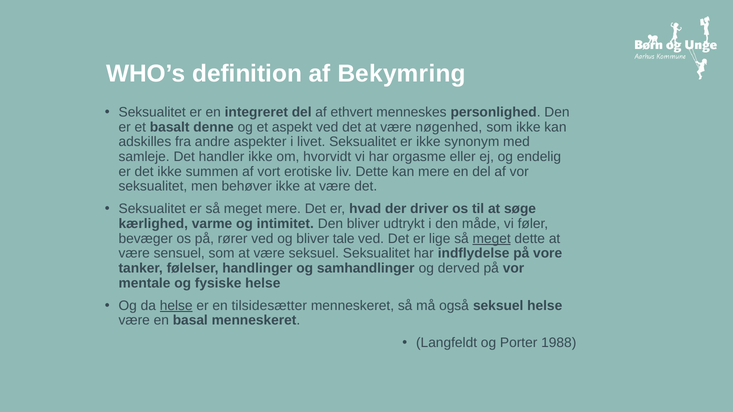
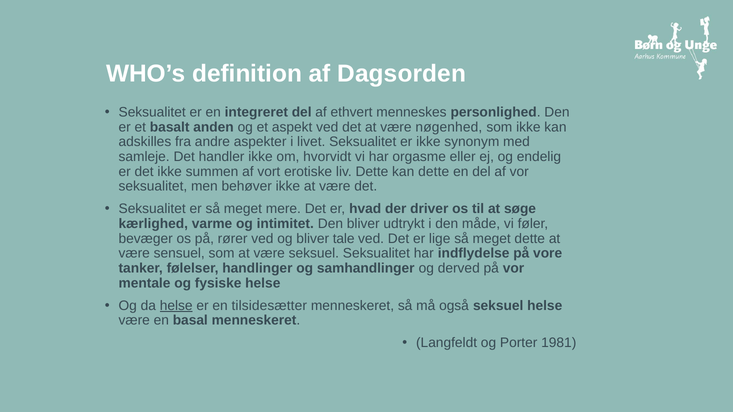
Bekymring: Bekymring -> Dagsorden (402, 74)
denne: denne -> anden (214, 127)
kan mere: mere -> dette (434, 172)
meget underline: present -> none (492, 239)
1988: 1988 -> 1981 (559, 343)
